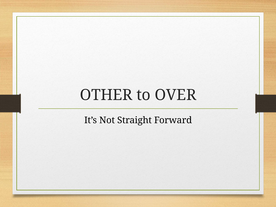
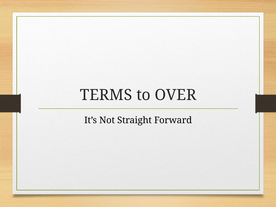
OTHER: OTHER -> TERMS (106, 95)
